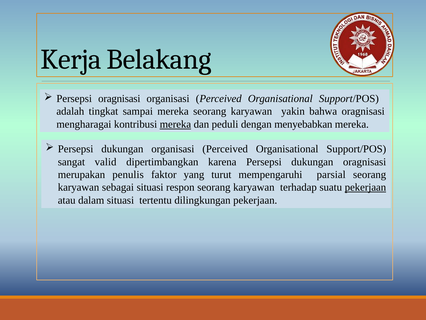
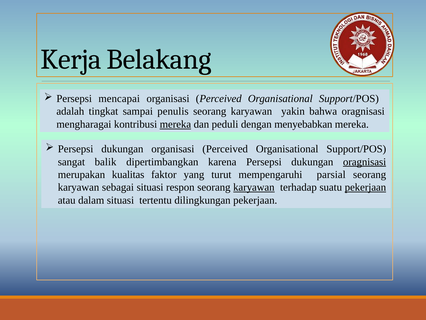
Persepsi oragnisasi: oragnisasi -> mencapai (119, 99)
sampai mereka: mereka -> penulis (173, 111)
valid: valid -> balik (106, 162)
oragnisasi underline: none -> present (365, 162)
penulis: penulis -> kualitas (128, 174)
karyawan underline: none -> present (254, 187)
